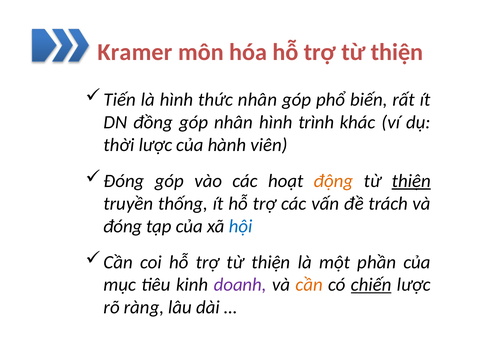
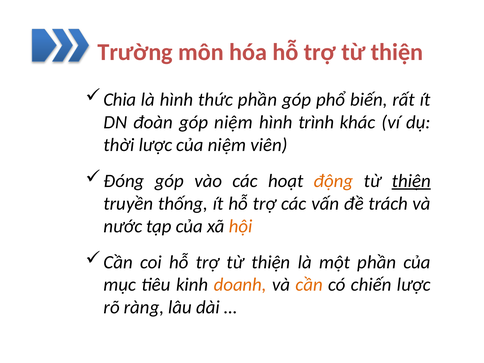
Kramer: Kramer -> Trường (135, 52)
Tiến: Tiến -> Chia (120, 100)
thức nhân: nhân -> phần (258, 100)
đồng: đồng -> đoàn (153, 122)
góp nhân: nhân -> niệm (234, 122)
của hành: hành -> niệm (227, 145)
đóng: đóng -> nước (123, 226)
hội colour: blue -> orange (241, 226)
doanh colour: purple -> orange (240, 285)
chiến underline: present -> none (371, 285)
